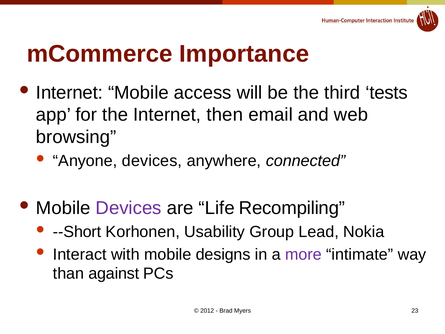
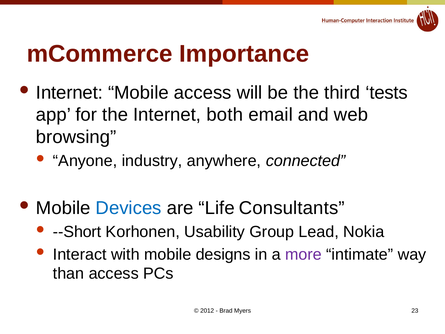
then: then -> both (225, 115)
Anyone devices: devices -> industry (152, 161)
Devices colour: purple -> blue (129, 208)
Recompiling: Recompiling -> Consultants (292, 208)
than against: against -> access (114, 273)
